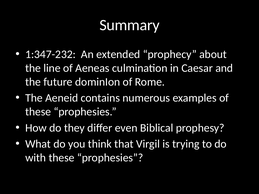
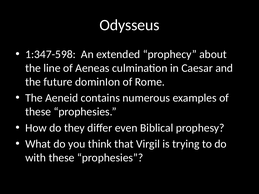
Summary: Summary -> Odysseus (129, 25)
1:347-232: 1:347-232 -> 1:347-598 (51, 54)
